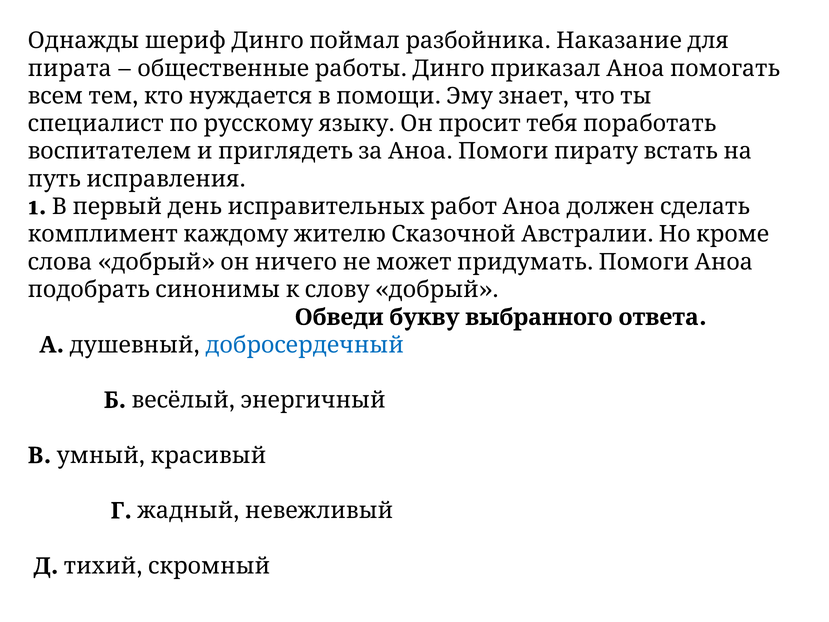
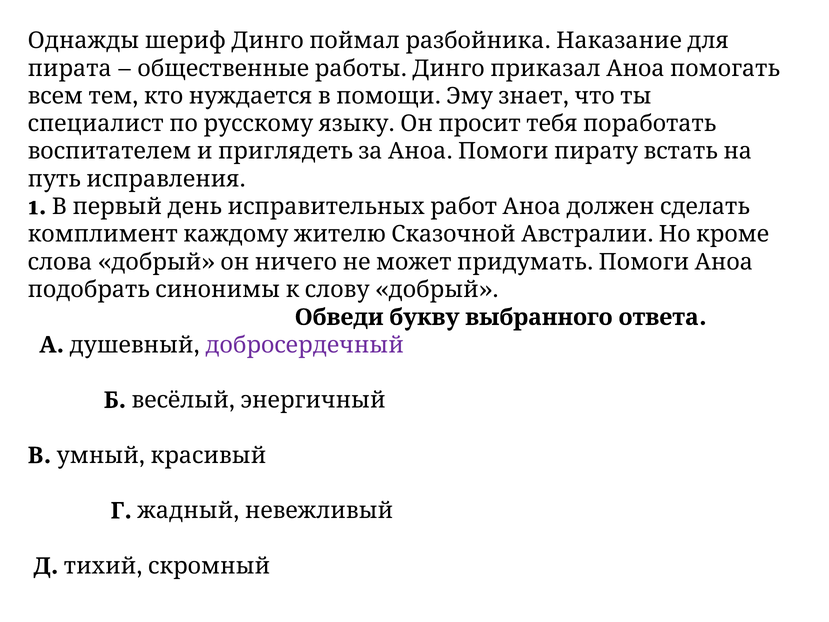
добросердечный colour: blue -> purple (305, 345)
